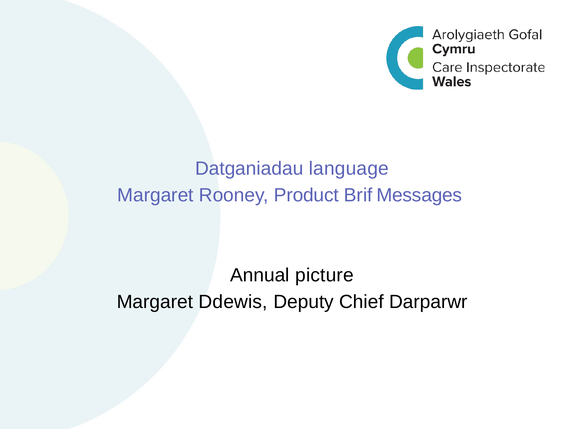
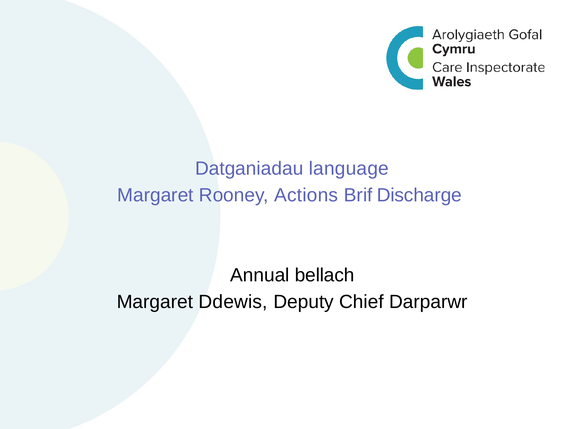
Product: Product -> Actions (306, 196)
Messages: Messages -> Discharge (419, 196)
picture: picture -> bellach (325, 276)
